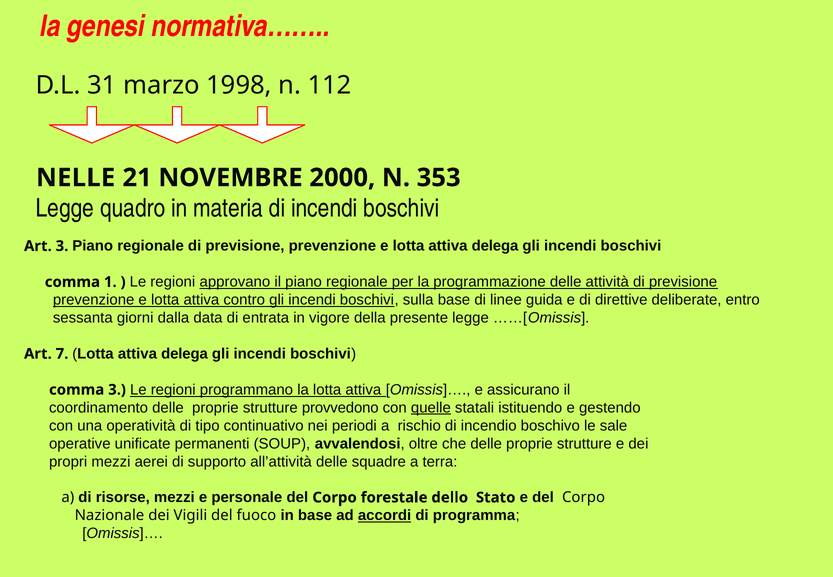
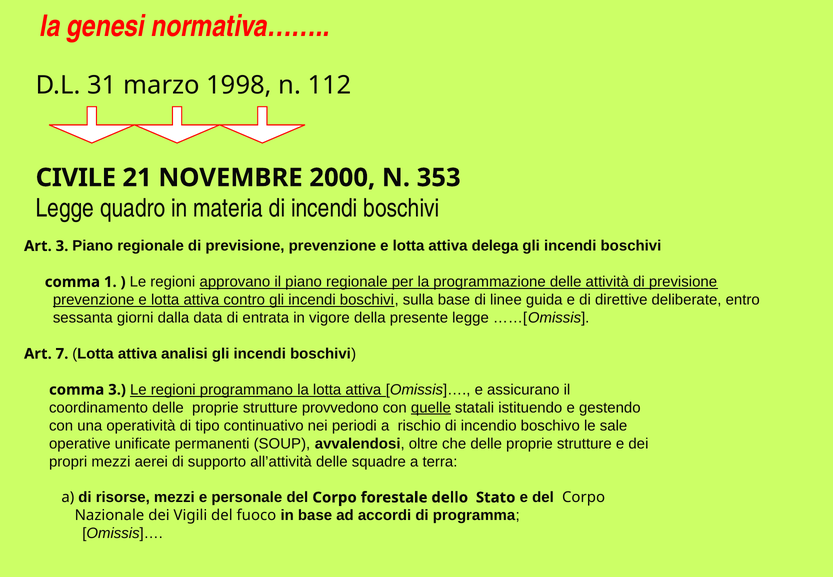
NELLE: NELLE -> CIVILE (76, 178)
7 Lotta attiva delega: delega -> analisi (184, 354)
accordi underline: present -> none (385, 515)
